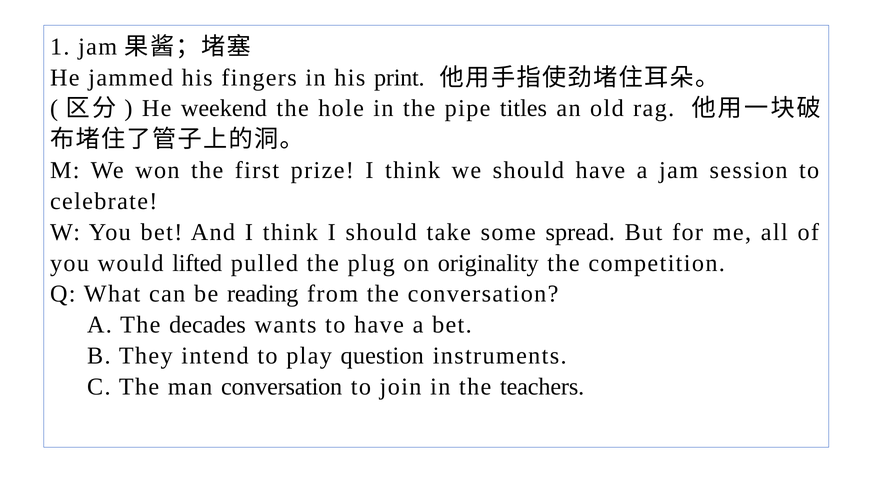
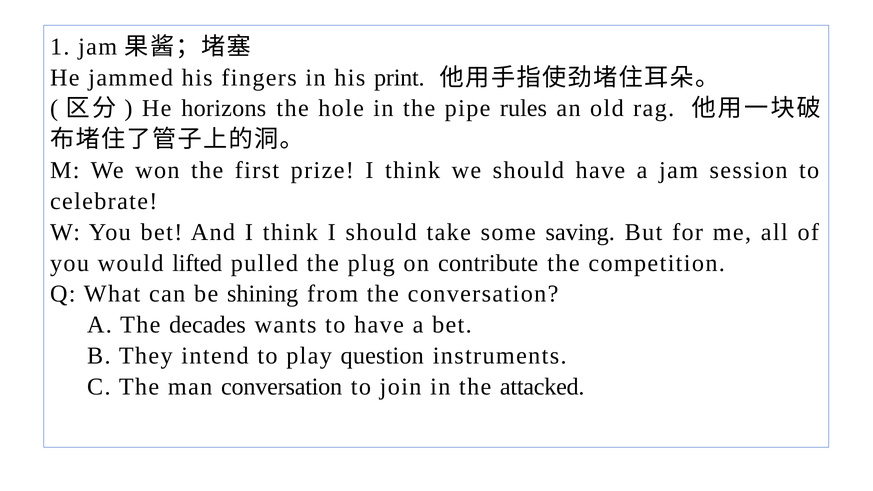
weekend: weekend -> horizons (224, 109)
titles: titles -> rules (523, 109)
spread: spread -> saving (580, 232)
originality: originality -> contribute (488, 263)
reading: reading -> shining (263, 294)
teachers: teachers -> attacked (542, 387)
